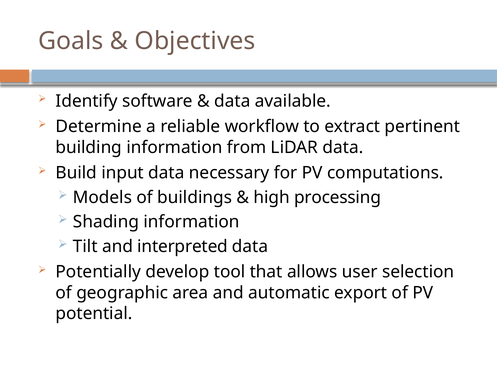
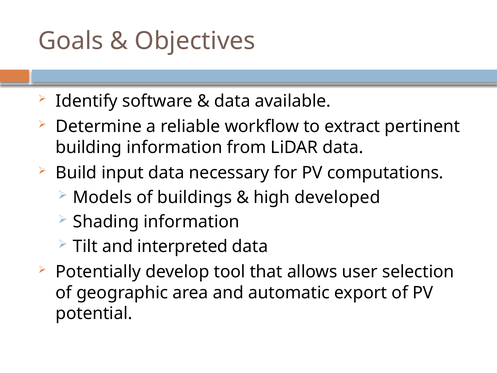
processing: processing -> developed (337, 197)
